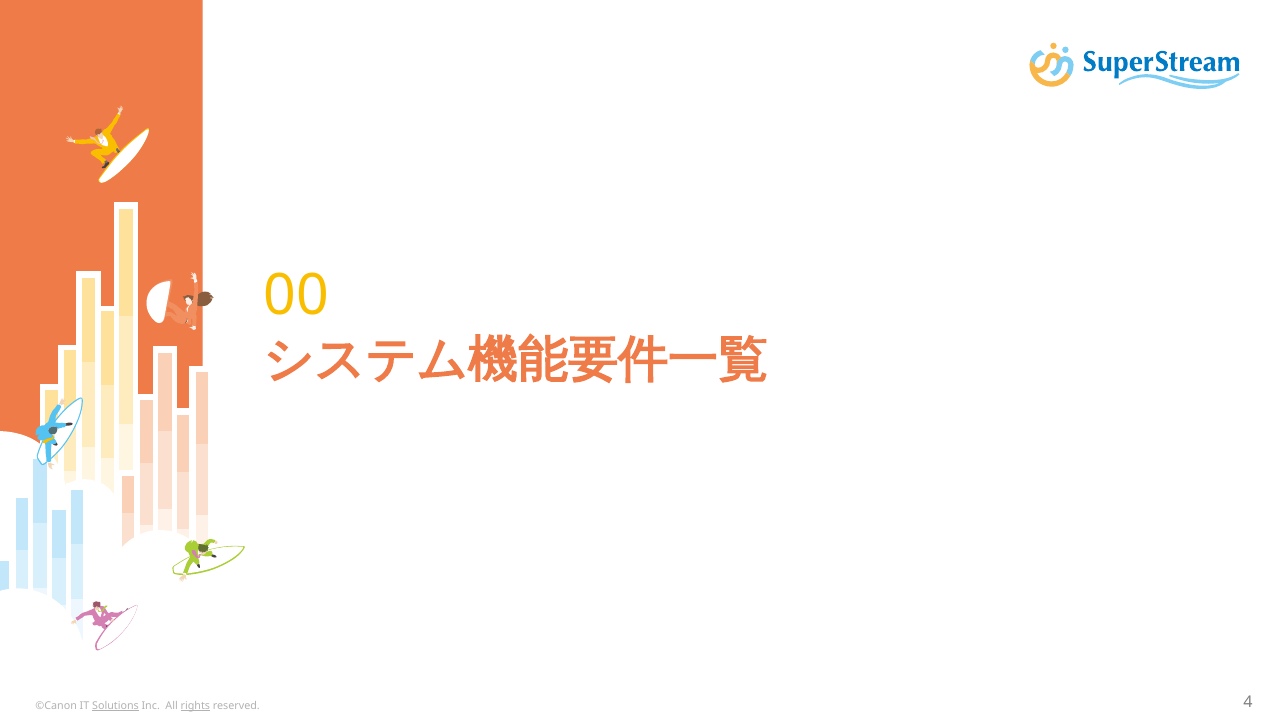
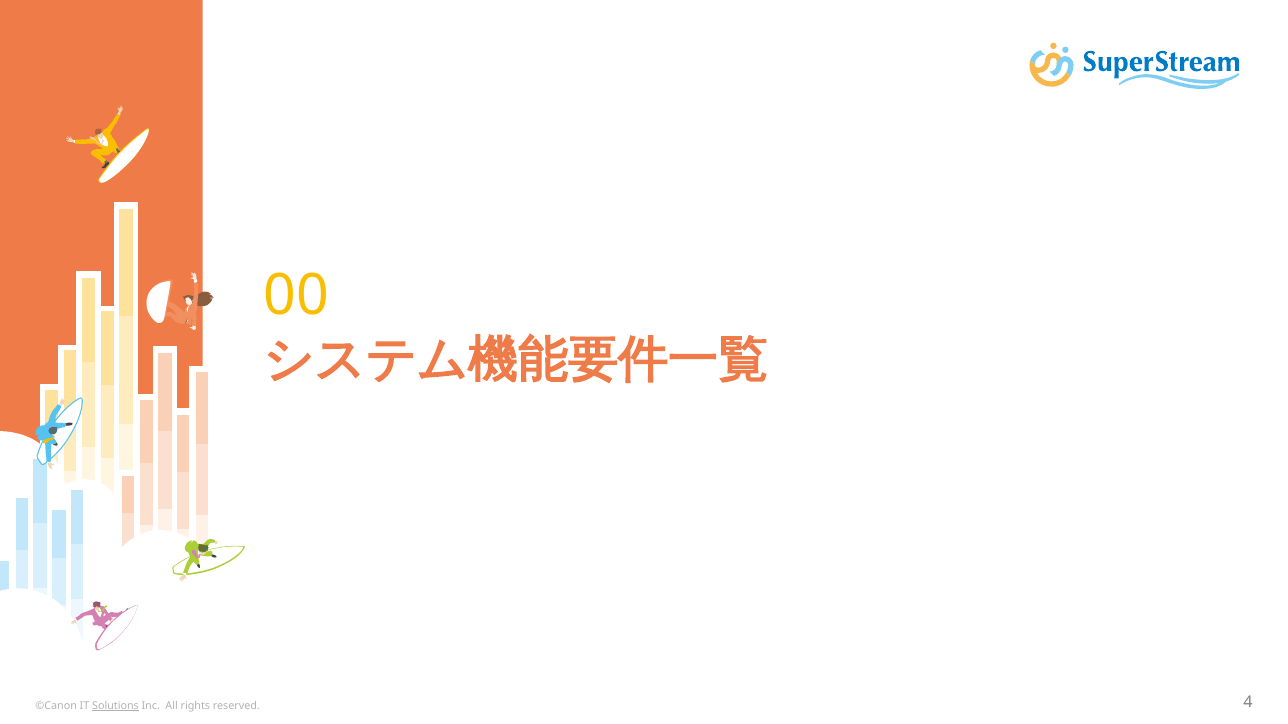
rights underline: present -> none (195, 706)
